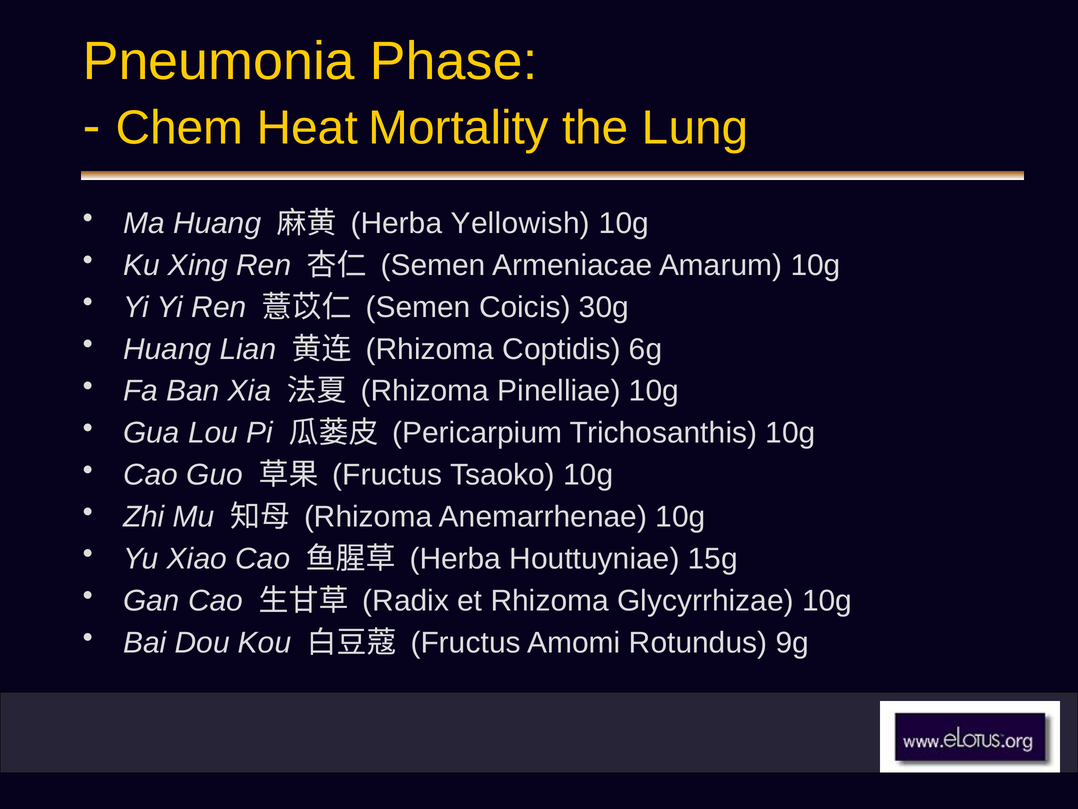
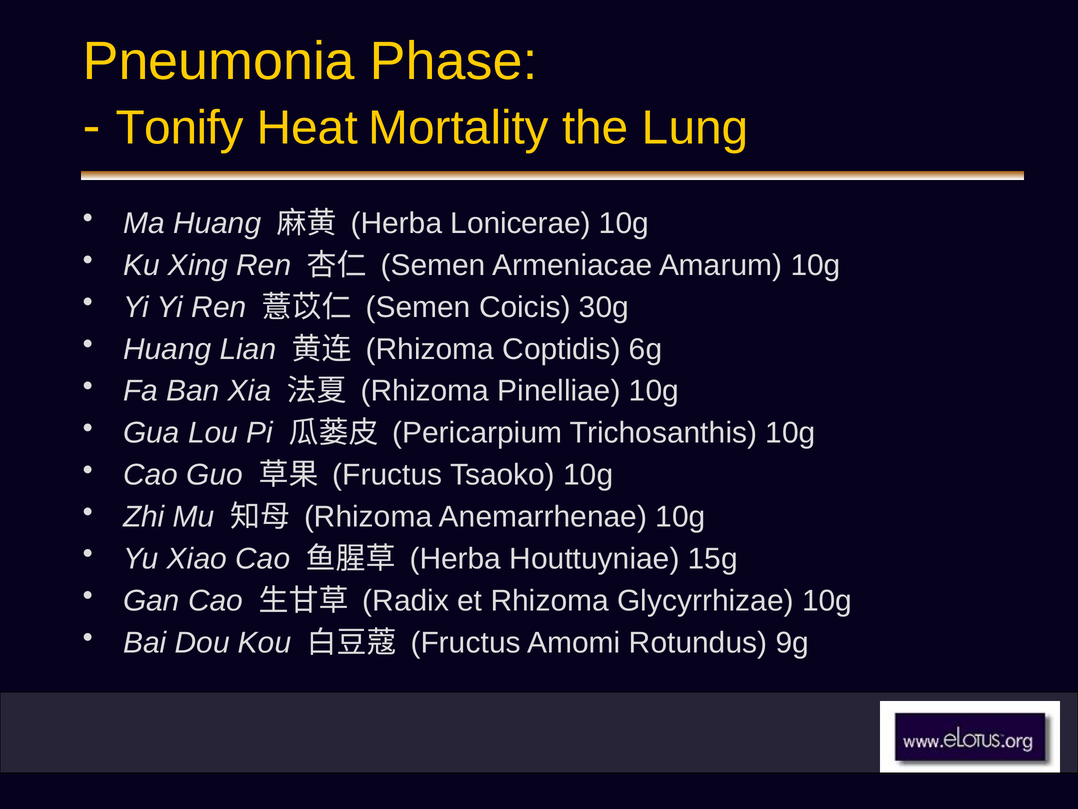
Chem: Chem -> Tonify (180, 128)
Yellowish: Yellowish -> Lonicerae (521, 223)
